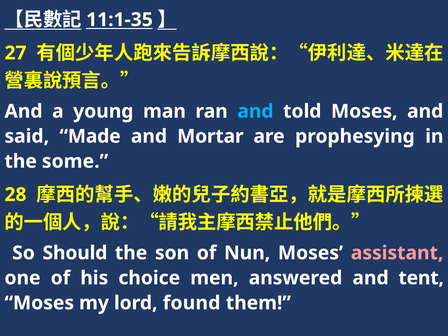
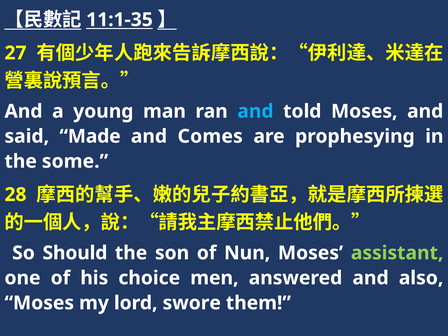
Mortar: Mortar -> Comes (210, 136)
assistant colour: pink -> light green (397, 253)
tent: tent -> also (421, 278)
found: found -> swore (192, 303)
